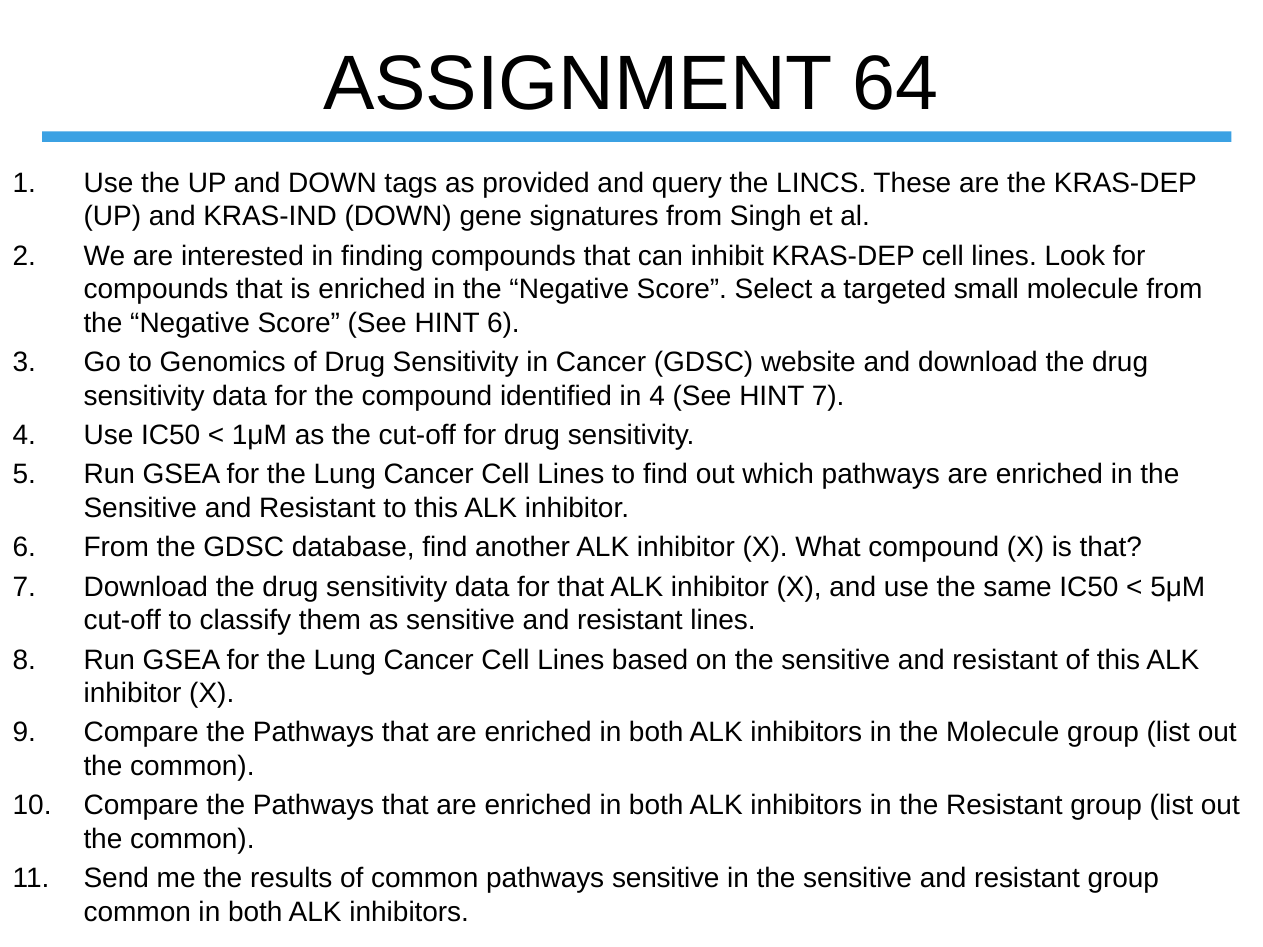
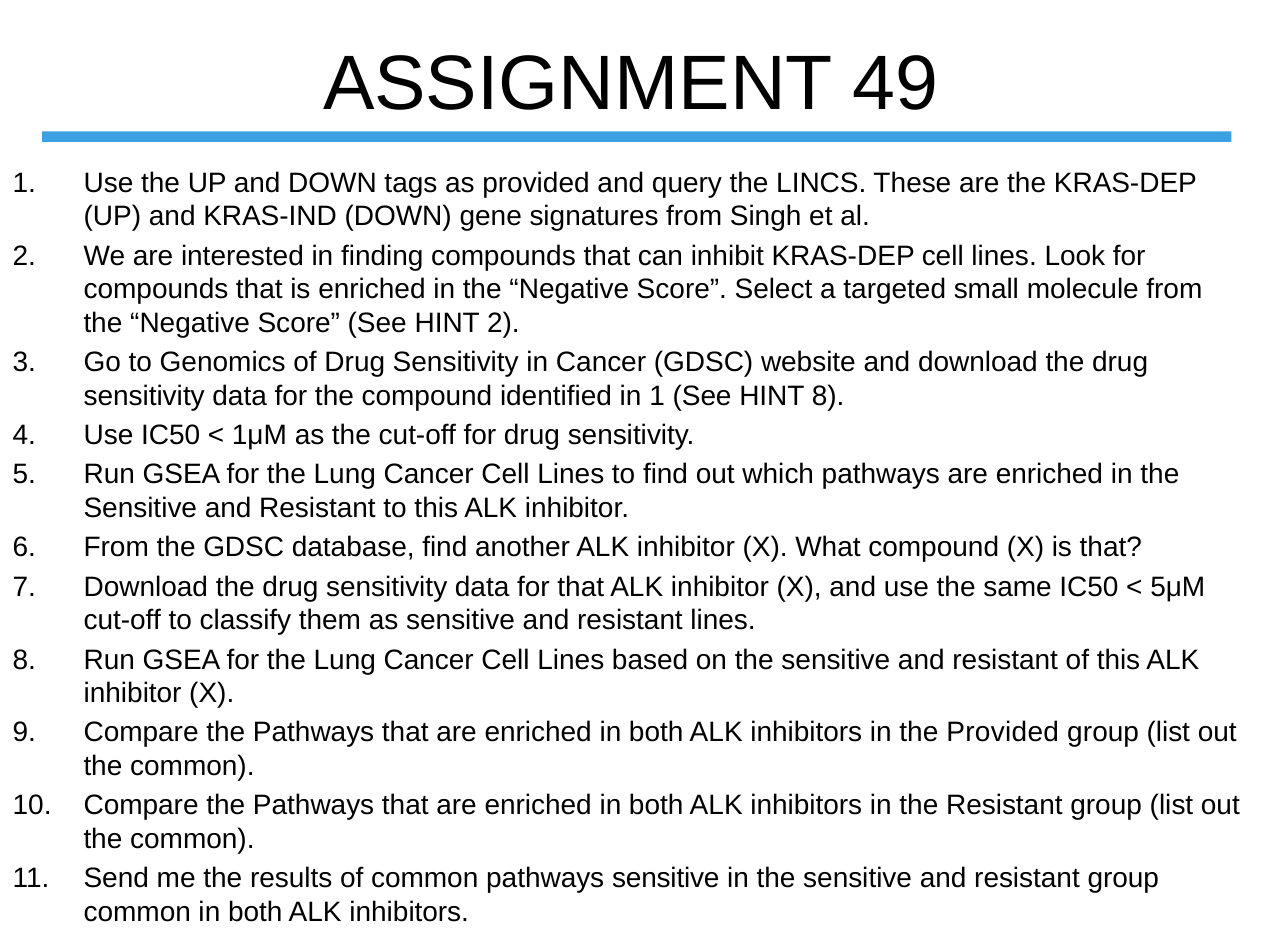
64: 64 -> 49 (896, 84)
HINT 6: 6 -> 2 (503, 323)
in 4: 4 -> 1 (657, 396)
HINT 7: 7 -> 8 (828, 396)
the Molecule: Molecule -> Provided (1003, 733)
